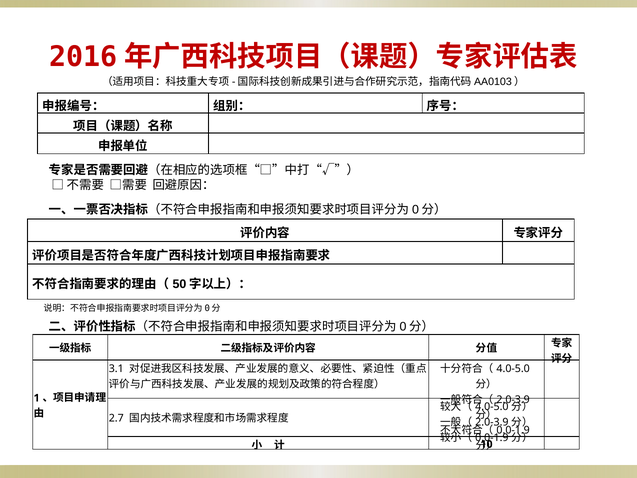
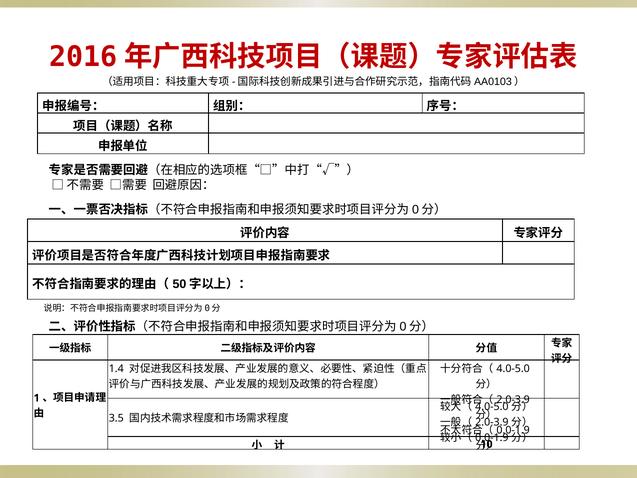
3.1: 3.1 -> 1.4 (116, 368)
2.7: 2.7 -> 3.5 (116, 418)
